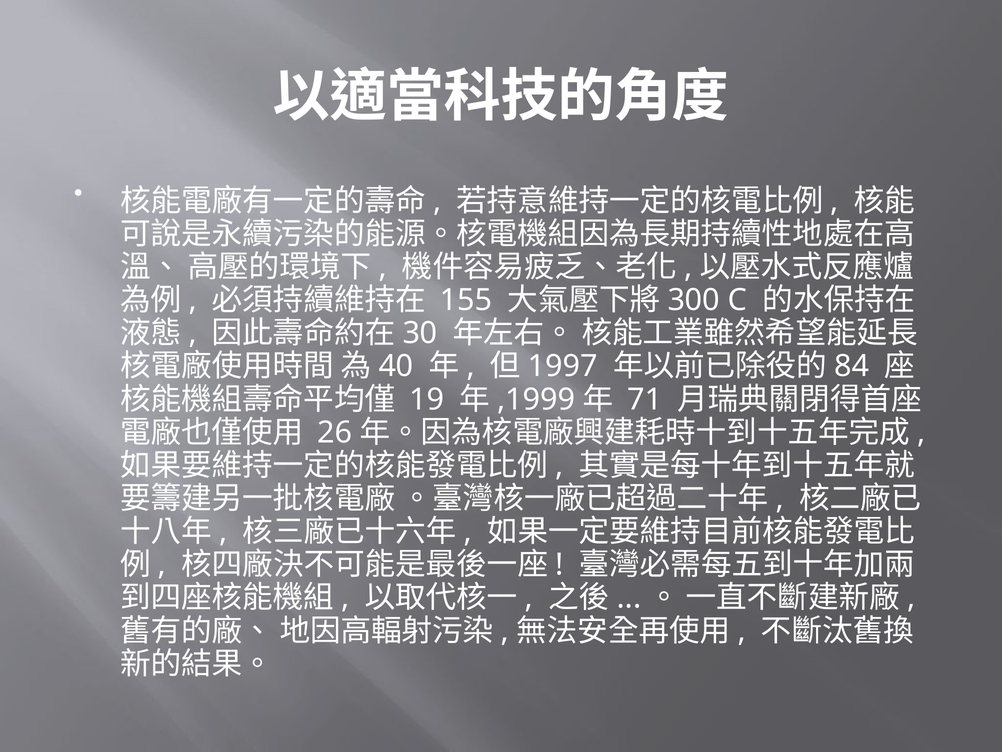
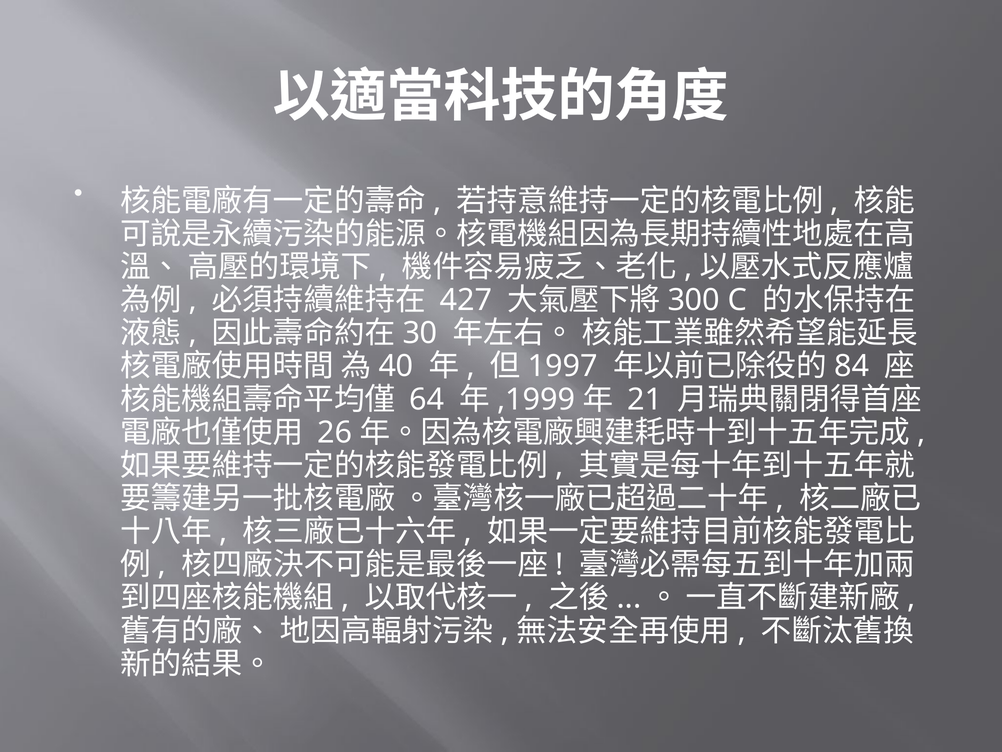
155: 155 -> 427 (466, 300)
19: 19 -> 64 (427, 399)
71: 71 -> 21 (645, 399)
